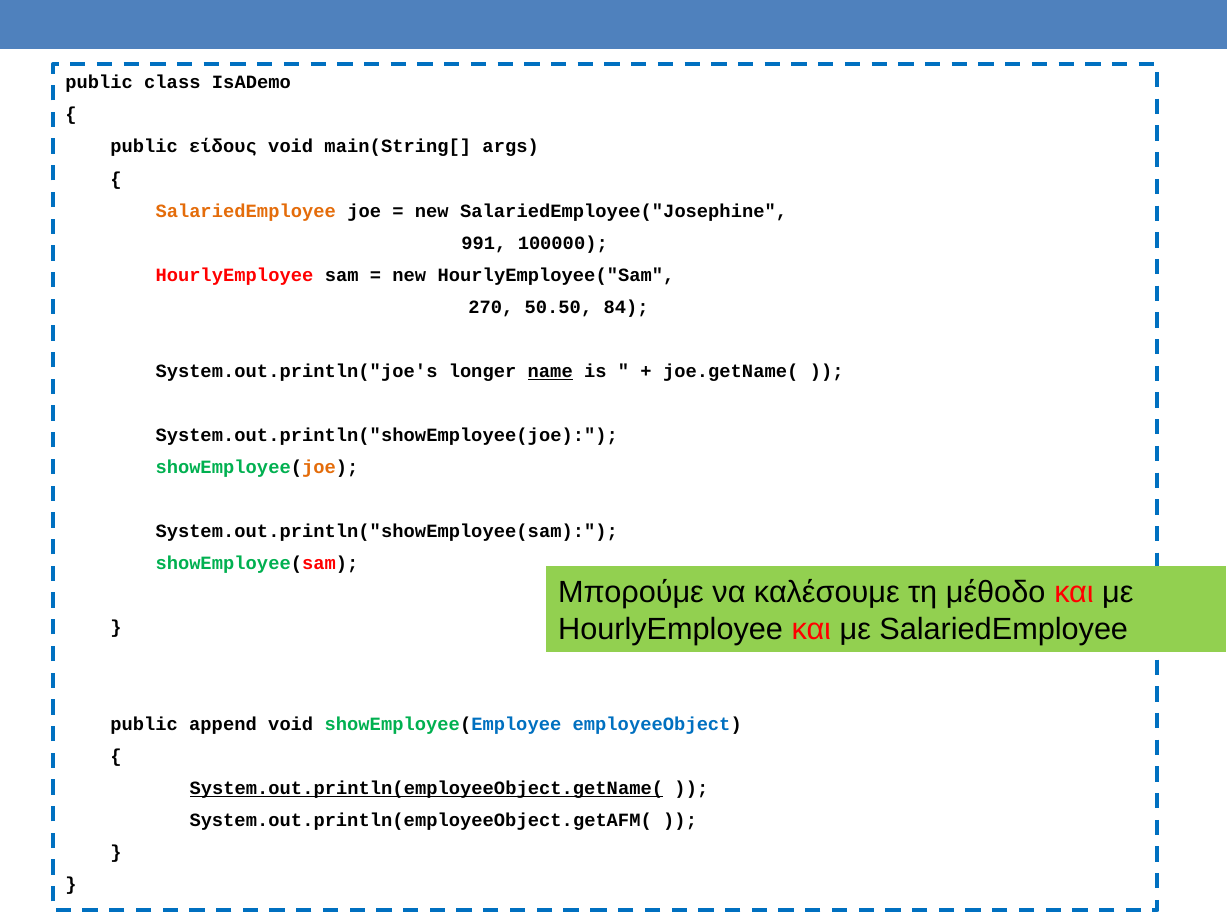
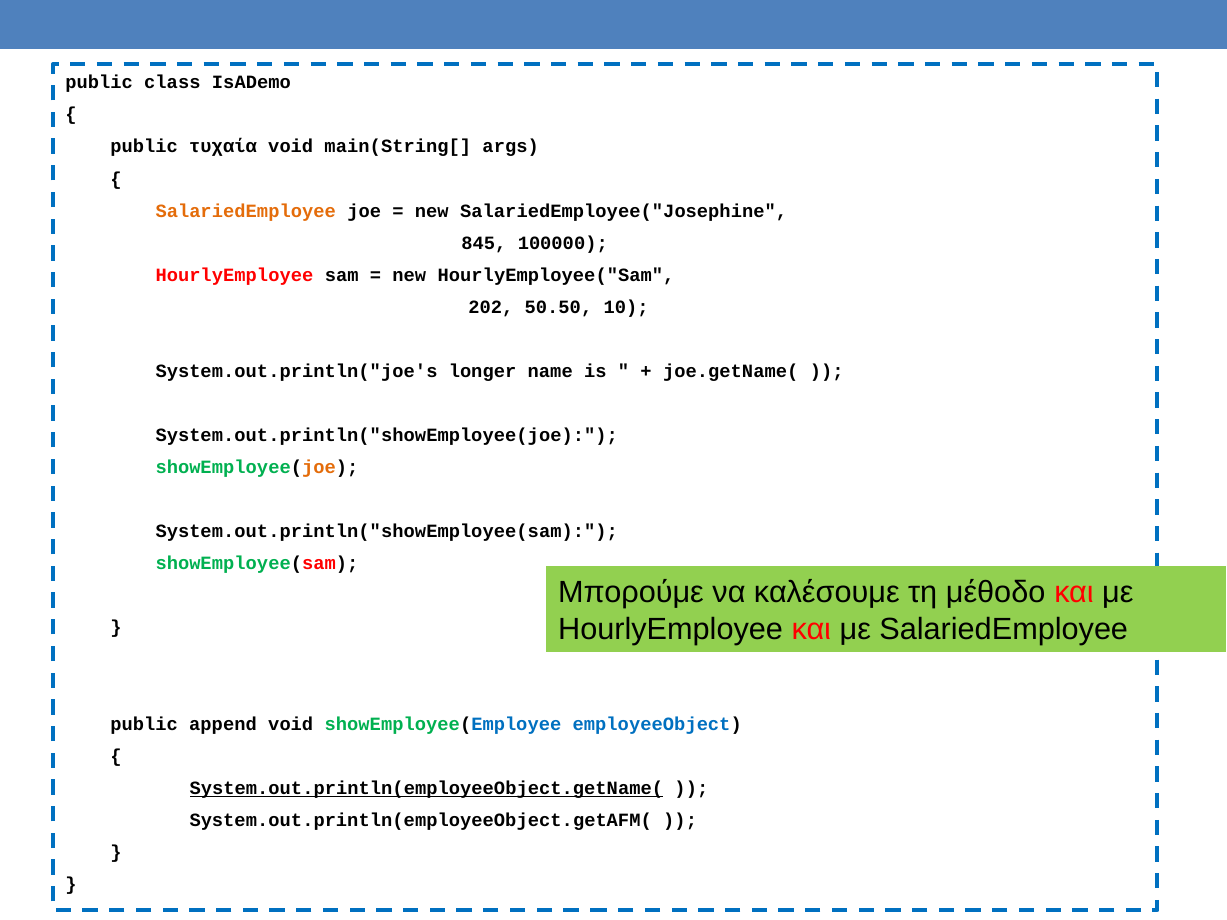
είδους: είδους -> τυχαία (223, 147)
991: 991 -> 845 (484, 243)
270: 270 -> 202 (491, 307)
84: 84 -> 10 (626, 307)
name underline: present -> none (550, 371)
